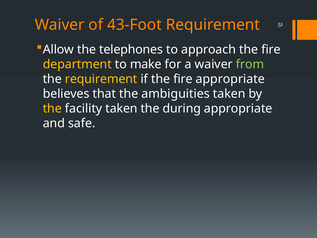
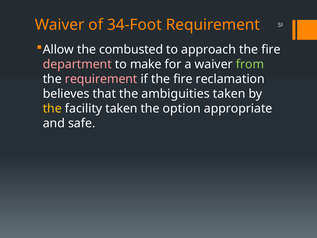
43-Foot: 43-Foot -> 34-Foot (134, 25)
telephones: telephones -> combusted (131, 49)
department colour: yellow -> pink (77, 64)
requirement colour: yellow -> pink (101, 79)
fire appropriate: appropriate -> reclamation (230, 79)
during: during -> option (182, 109)
